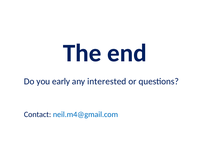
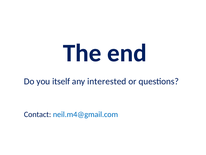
early: early -> itself (61, 81)
